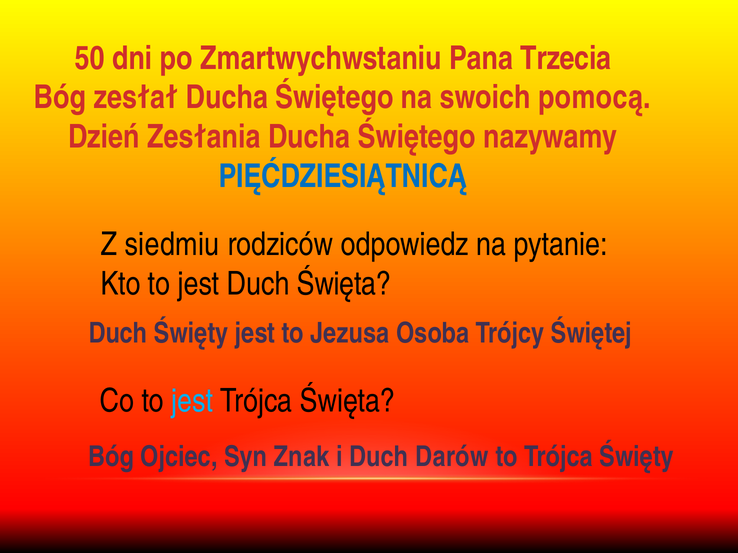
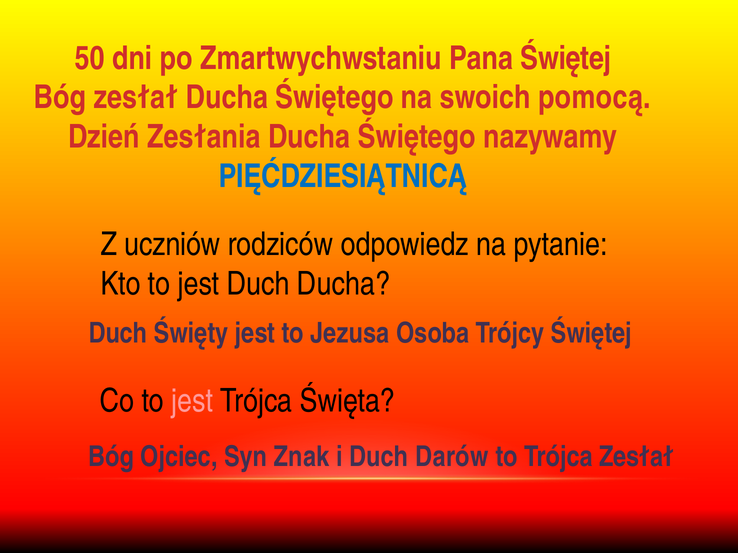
Pana Trzecia: Trzecia -> Świętej (566, 58)
siedmiu: siedmiu -> uczniów (172, 245)
Duch Święta: Święta -> Ducha (344, 284)
jest colour: light blue -> pink (192, 402)
Trójca Święty: Święty -> Zesłał (637, 457)
